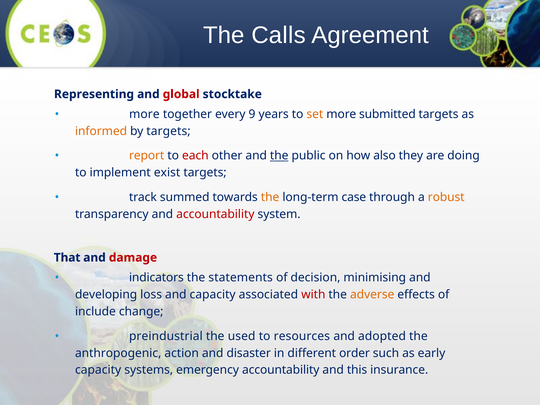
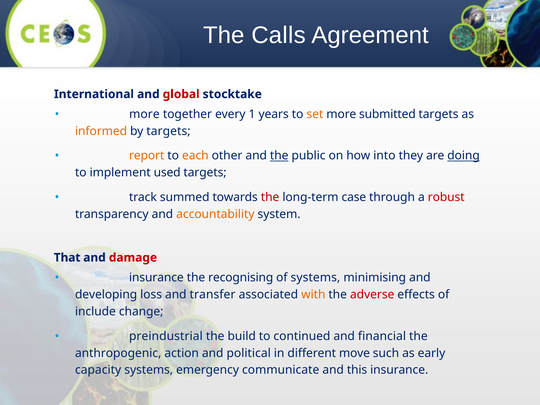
Representing: Representing -> International (94, 94)
9: 9 -> 1 (252, 114)
each colour: red -> orange (195, 156)
also: also -> into (384, 156)
doing underline: none -> present (464, 156)
exist: exist -> used (167, 173)
the colour: orange -> red (270, 197)
robust colour: orange -> red (446, 197)
accountability colour: red -> orange (215, 214)
indicators: indicators -> insurance (156, 278)
statements: statements -> recognising (241, 278)
of decision: decision -> systems (315, 278)
and capacity: capacity -> transfer (213, 295)
with colour: red -> orange (313, 295)
adverse colour: orange -> red (372, 295)
used: used -> build (242, 336)
resources: resources -> continued (302, 336)
adopted: adopted -> financial (382, 336)
disaster: disaster -> political (249, 353)
order: order -> move (354, 353)
emergency accountability: accountability -> communicate (281, 370)
